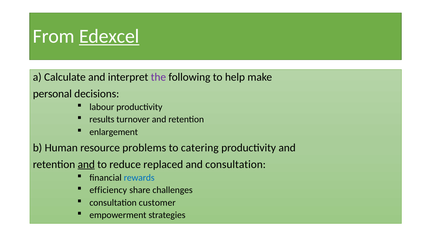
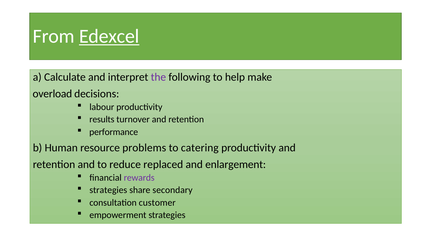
personal: personal -> overload (52, 93)
enlargement: enlargement -> performance (114, 132)
and underline: present -> none (86, 164)
and consultation: consultation -> enlargement (236, 164)
rewards colour: blue -> purple (139, 177)
efficiency: efficiency -> strategies (108, 190)
challenges: challenges -> secondary (172, 190)
